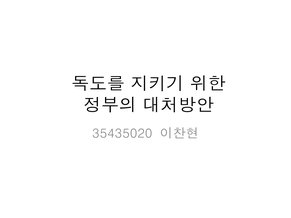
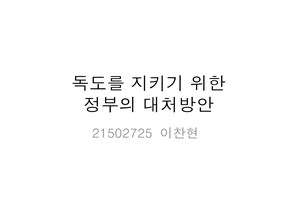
35435020: 35435020 -> 21502725 (122, 134)
